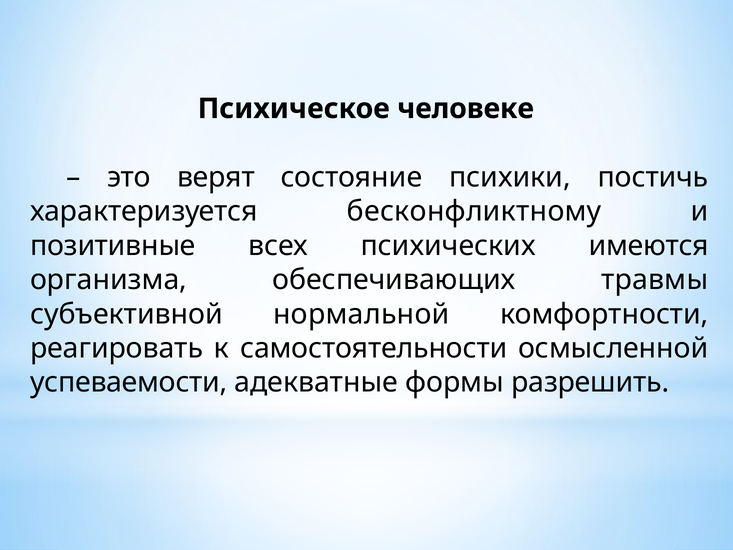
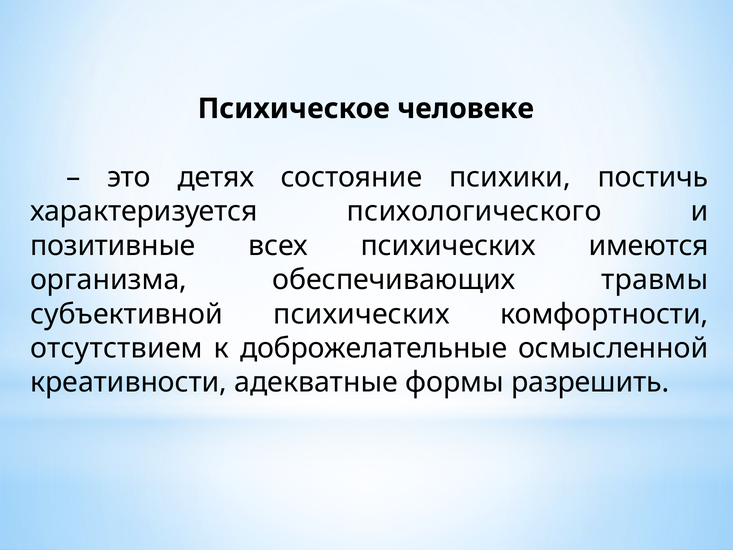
верят: верят -> детях (216, 177)
бесконфликтному: бесконфликтному -> психологического (474, 211)
субъективной нормальной: нормальной -> психических (361, 314)
реагировать: реагировать -> отсутствием (117, 348)
самостоятельности: самостоятельности -> доброжелательные (374, 348)
успеваемости: успеваемости -> креативности (129, 382)
